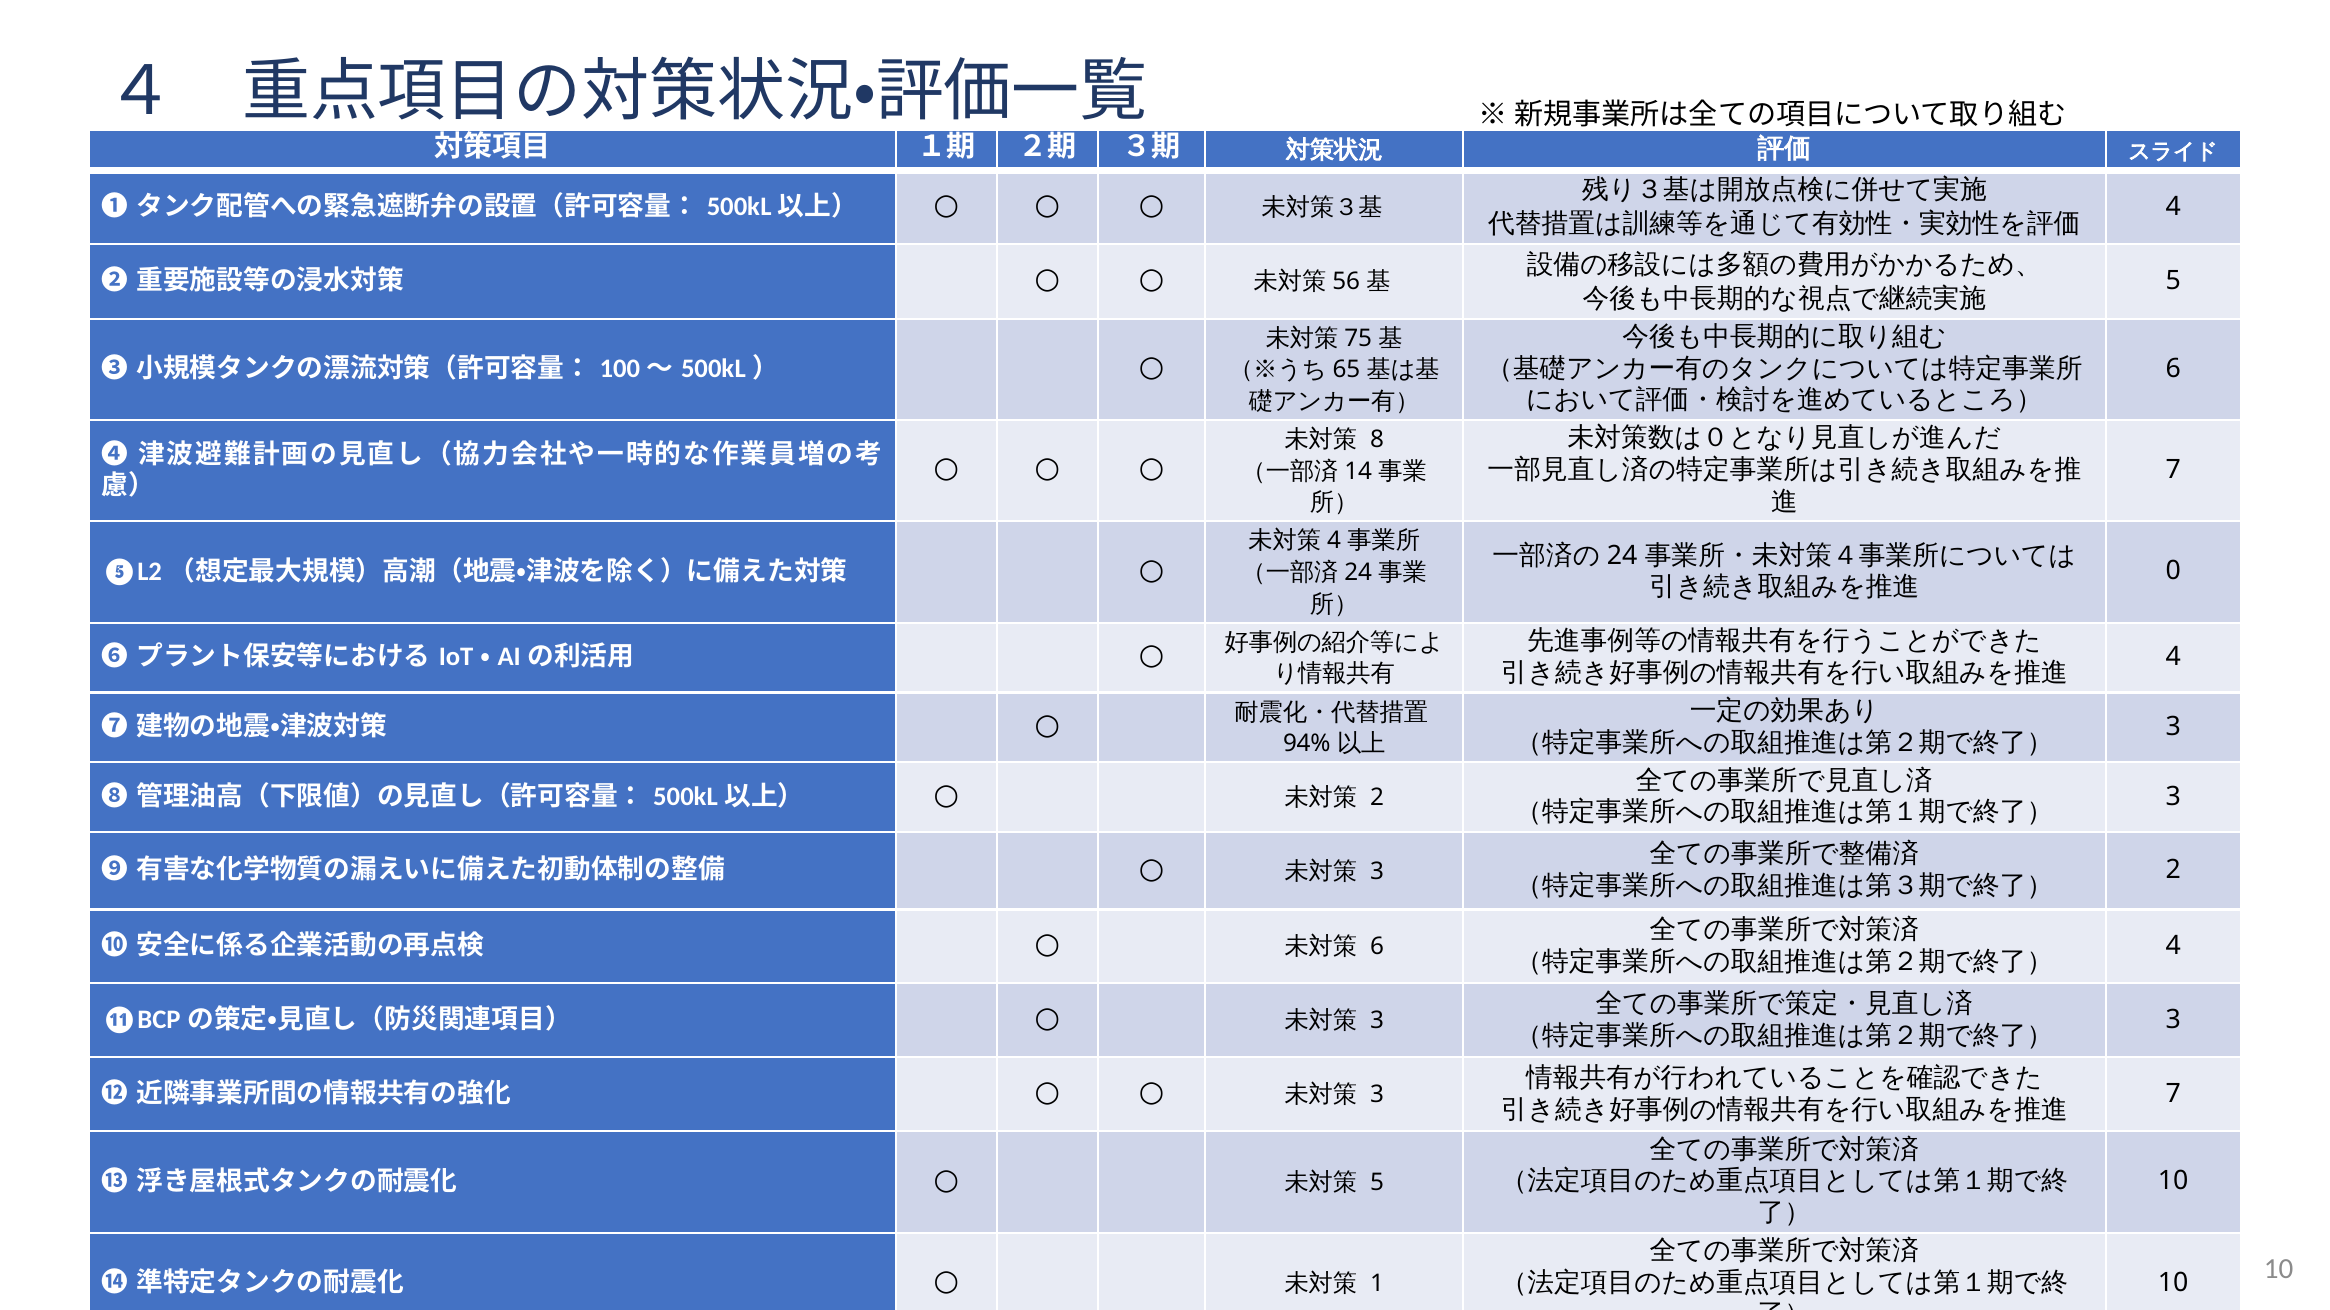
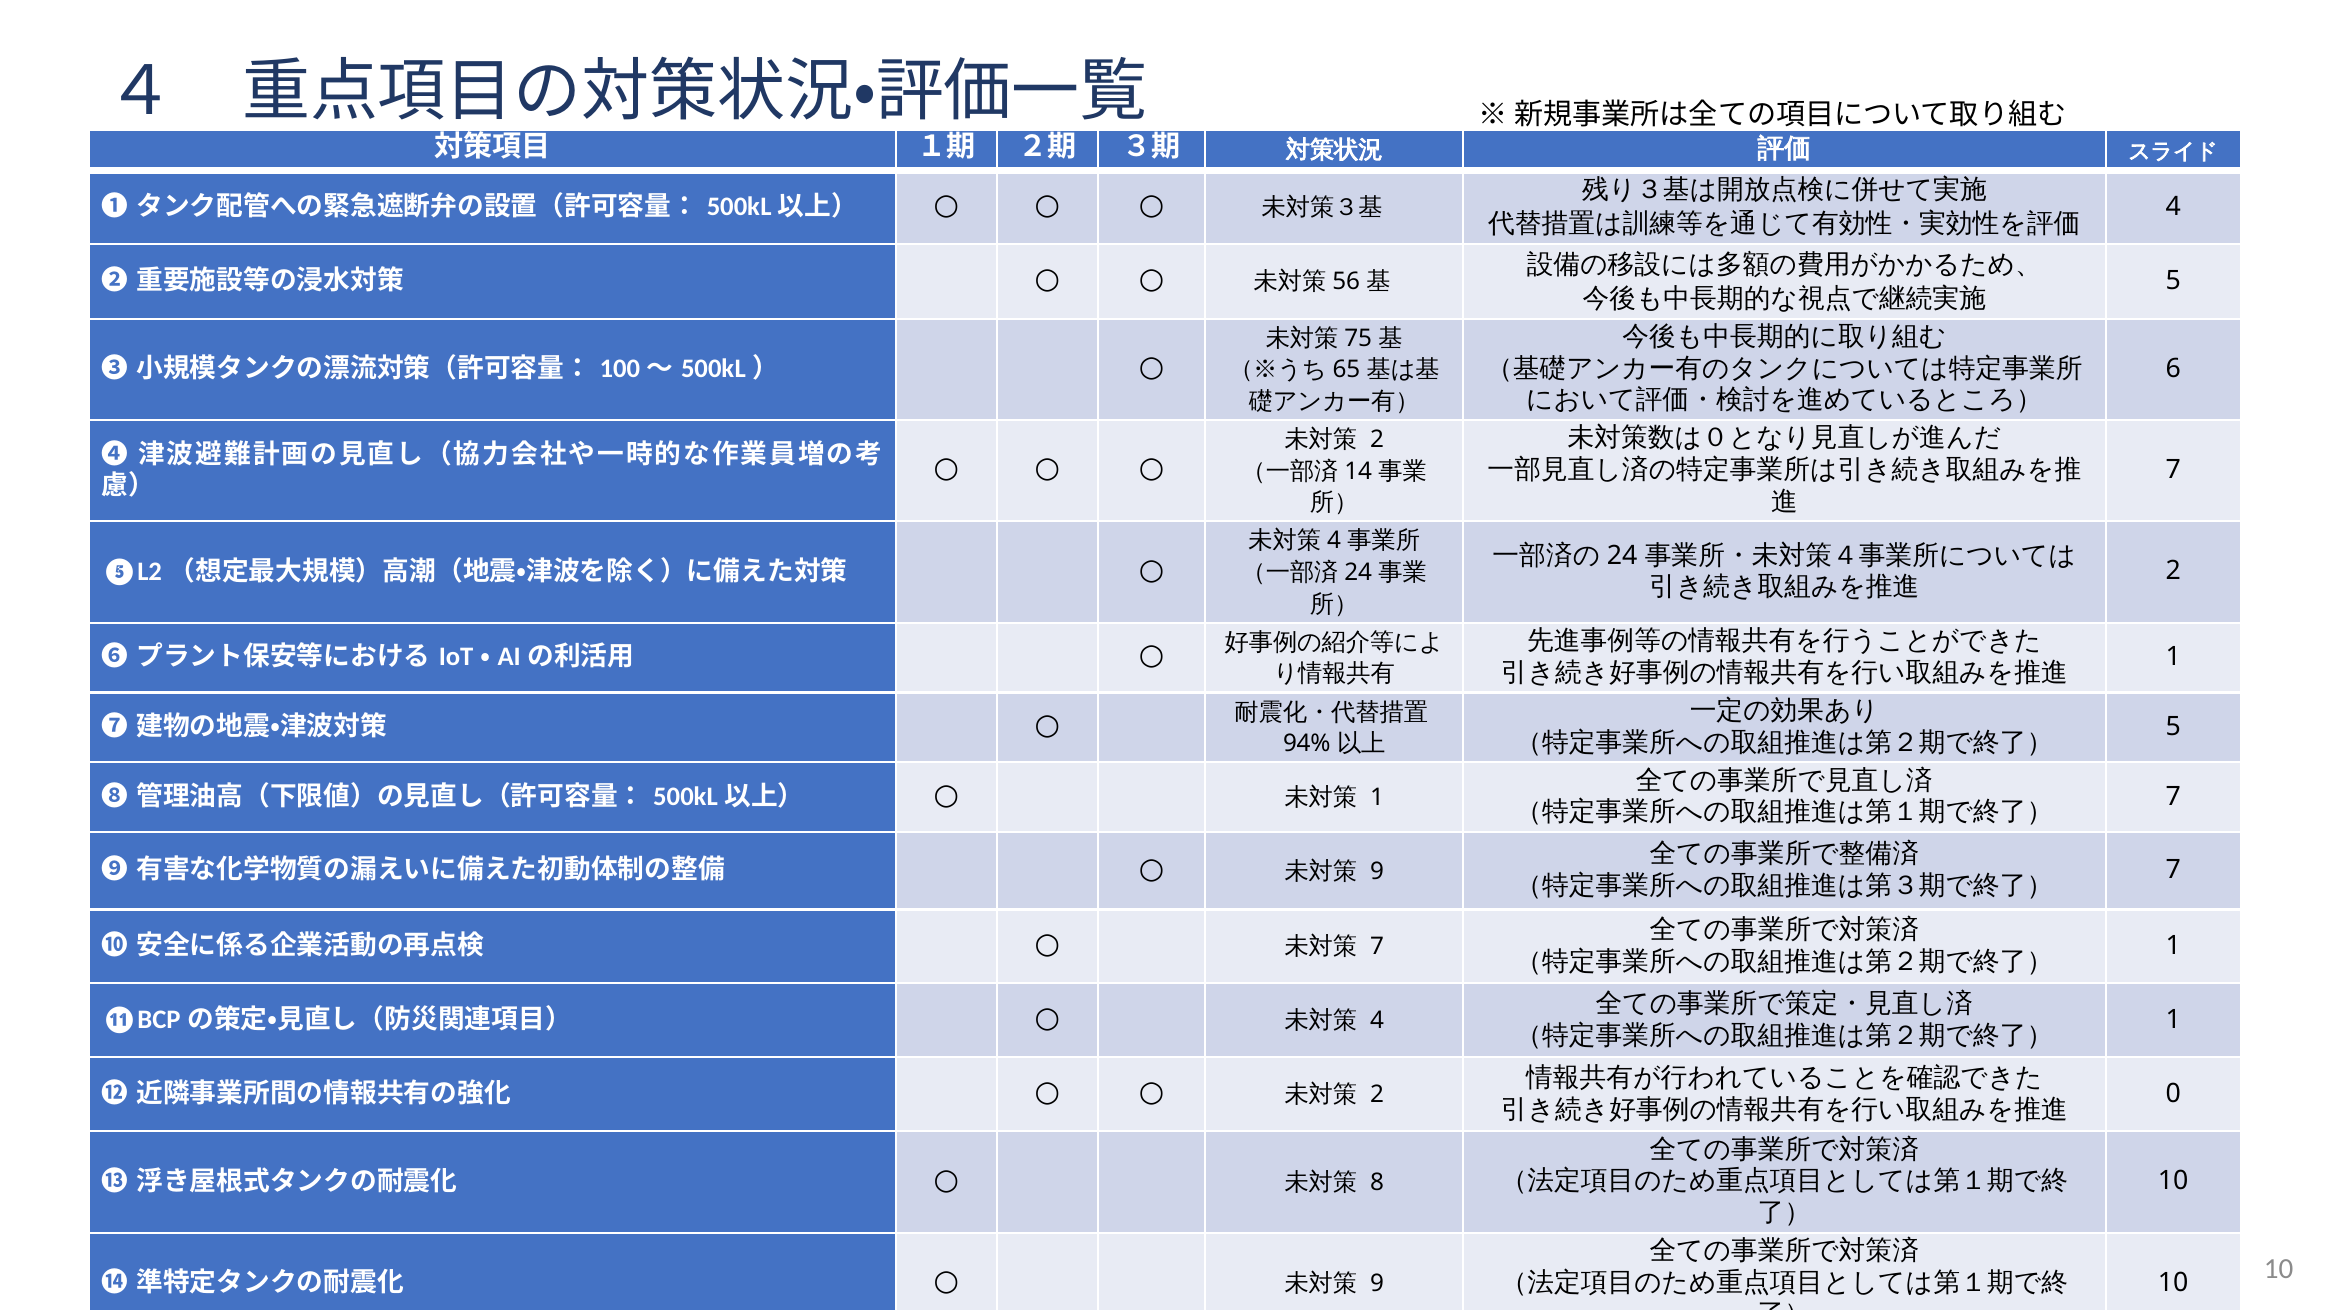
8: 8 -> 2 (1377, 440)
0: 0 -> 2 (2173, 571)
4: 4 -> 1 (2173, 657)
3: 3 -> 5 (2173, 727)
2: 2 -> 1 (1377, 798)
3: 3 -> 7 (2173, 797)
3: 3 -> 9 (1377, 872)
2: 2 -> 7 (2173, 870)
6: 6 -> 7 (1377, 947)
4: 4 -> 1 (2173, 946)
3: 3 -> 4 (1377, 1021)
3: 3 -> 1 (2173, 1020)
3: 3 -> 2 (1377, 1095)
7: 7 -> 0 (2173, 1094)
5: 5 -> 8 (1377, 1183)
1: 1 -> 9 (1377, 1284)
